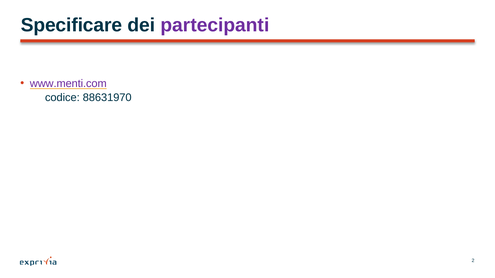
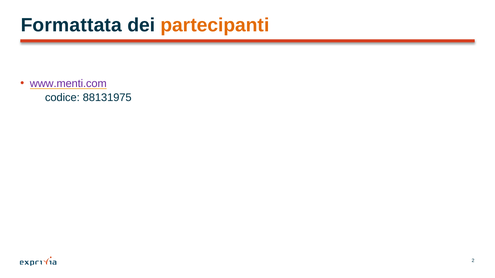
Specificare: Specificare -> Formattata (71, 25)
partecipanti colour: purple -> orange (215, 25)
88631970: 88631970 -> 88131975 (107, 98)
